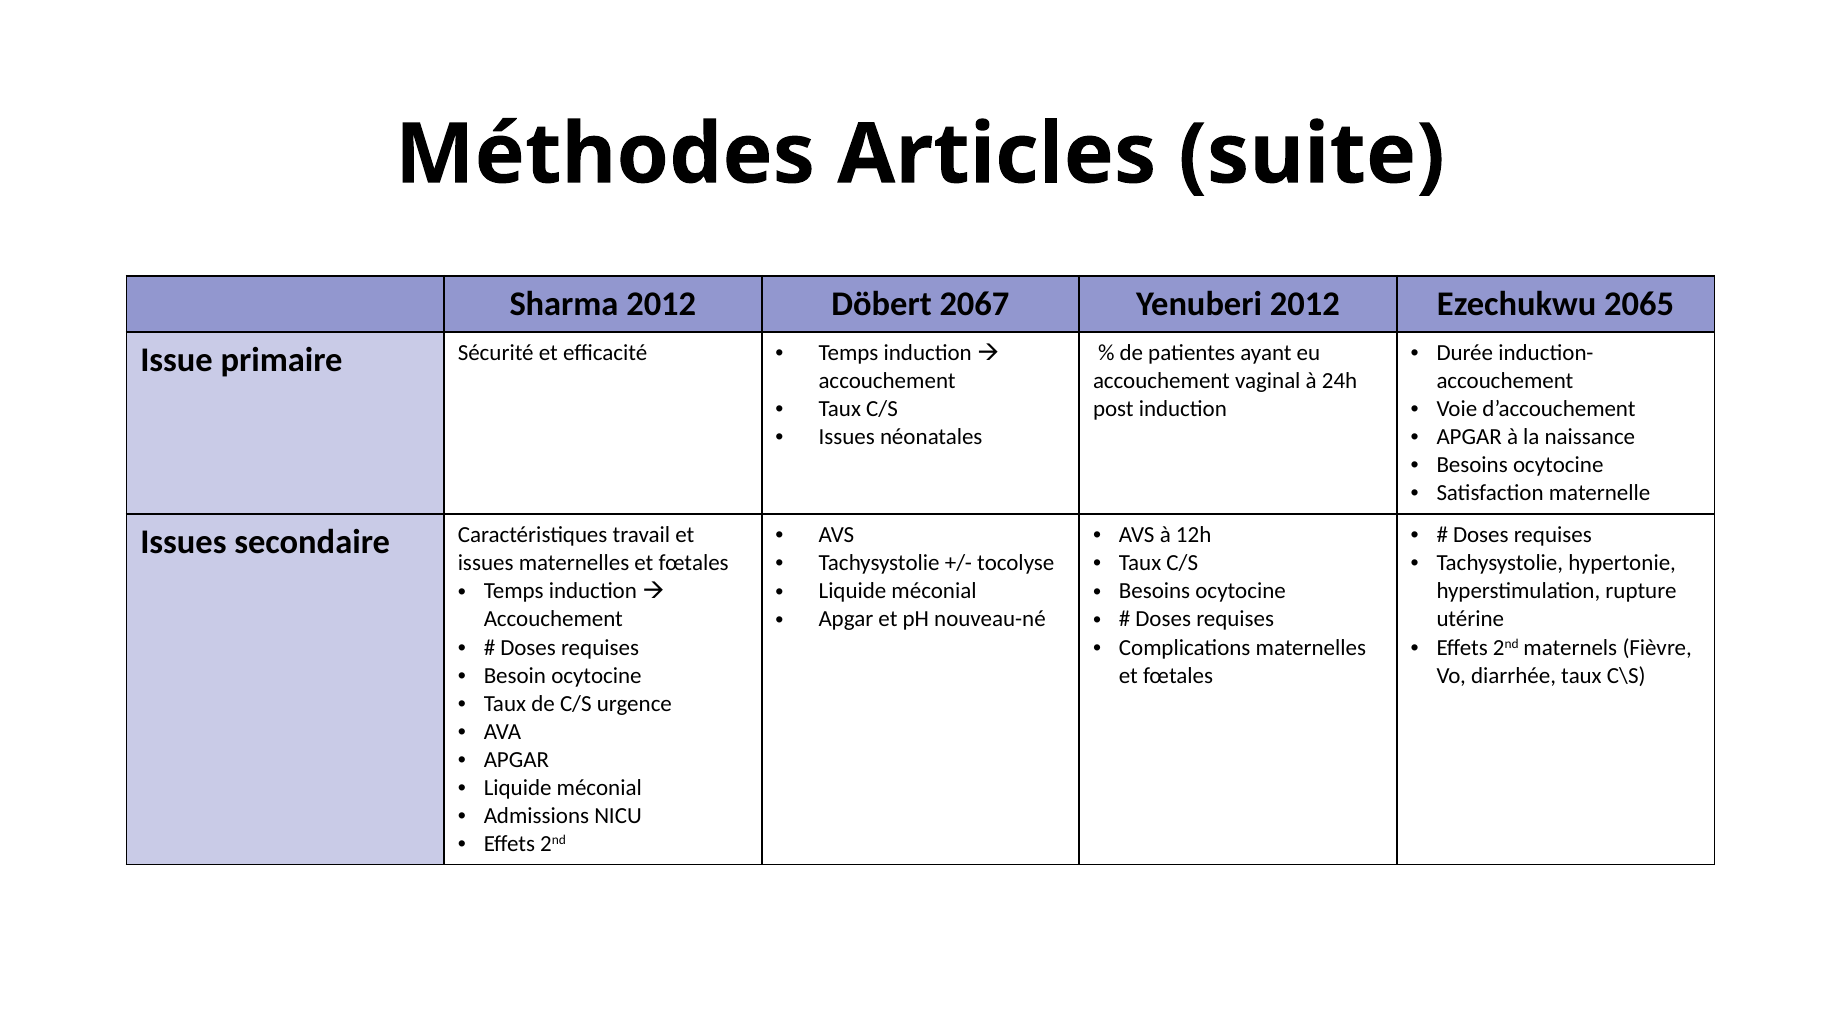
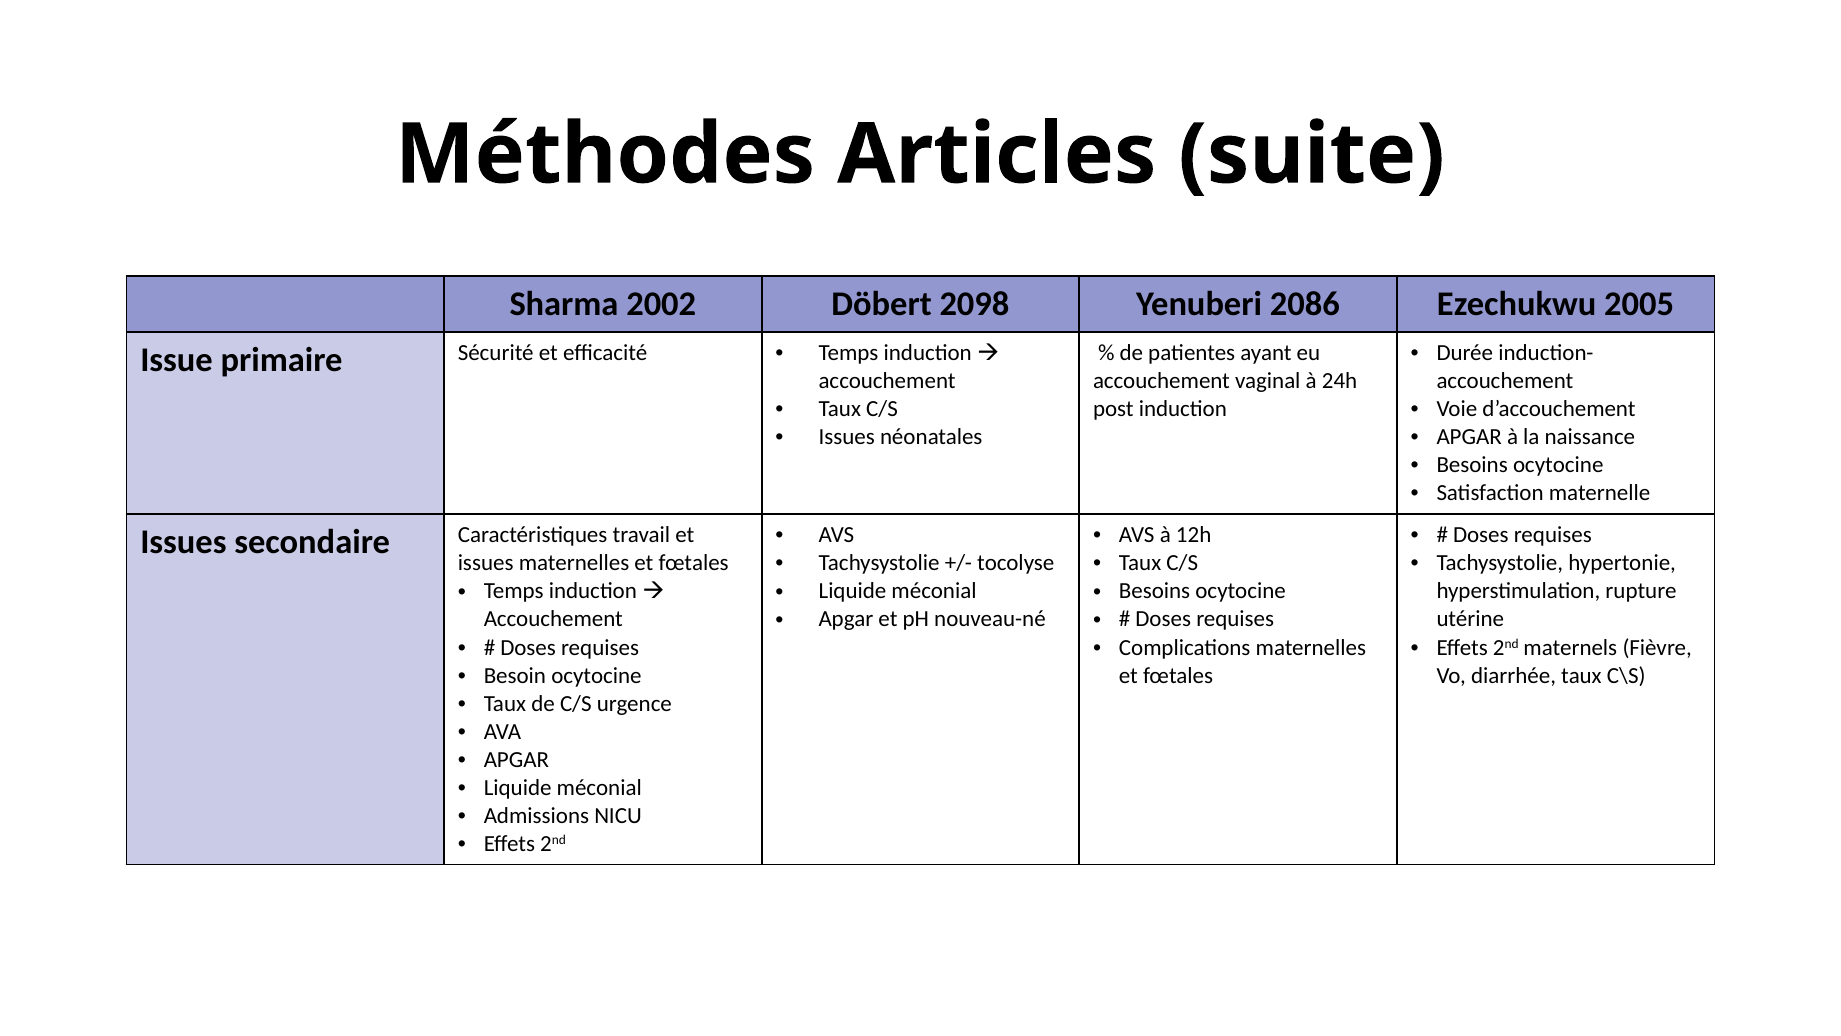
Sharma 2012: 2012 -> 2002 (661, 304)
2067: 2067 -> 2098 (974, 304)
Yenuberi 2012: 2012 -> 2086 (1305, 304)
2065: 2065 -> 2005 (1639, 304)
